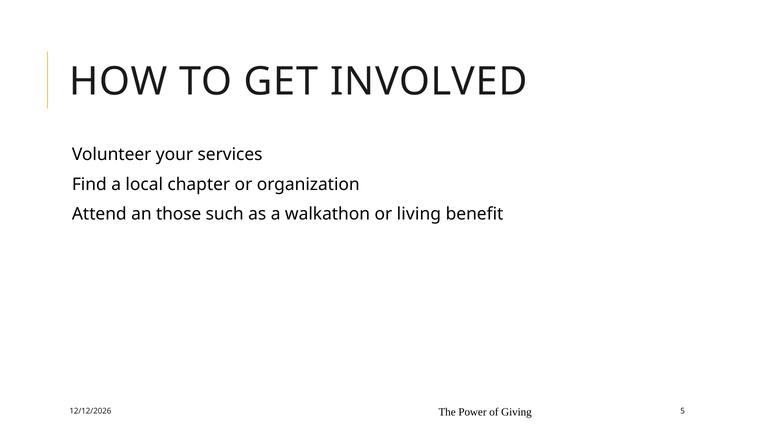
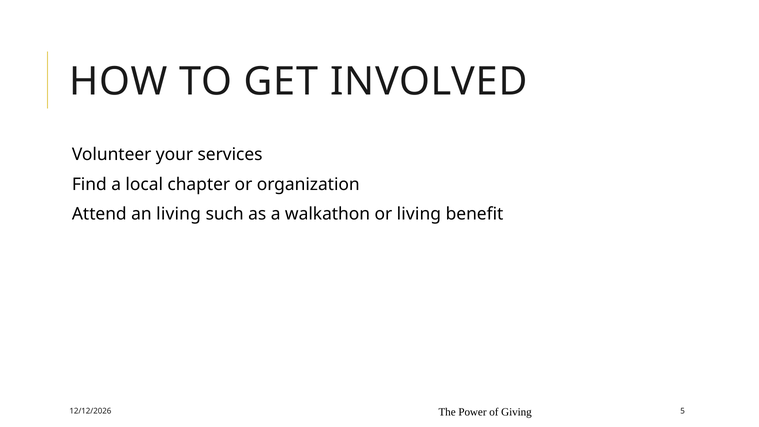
an those: those -> living (179, 214)
